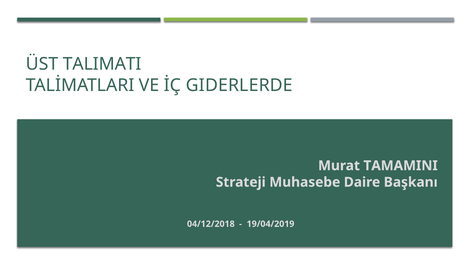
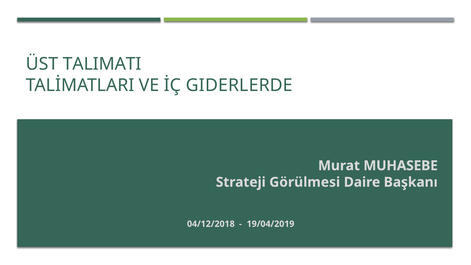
TAMAMINI: TAMAMINI -> MUHASEBE (401, 166)
Muhasebe: Muhasebe -> Görülmesi (305, 182)
